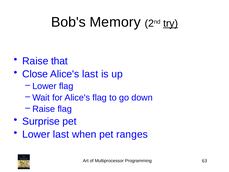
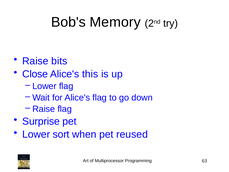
try underline: present -> none (171, 23)
that: that -> bits (59, 61)
Alice's last: last -> this (90, 74)
Lower last: last -> sort (61, 134)
ranges: ranges -> reused (132, 134)
